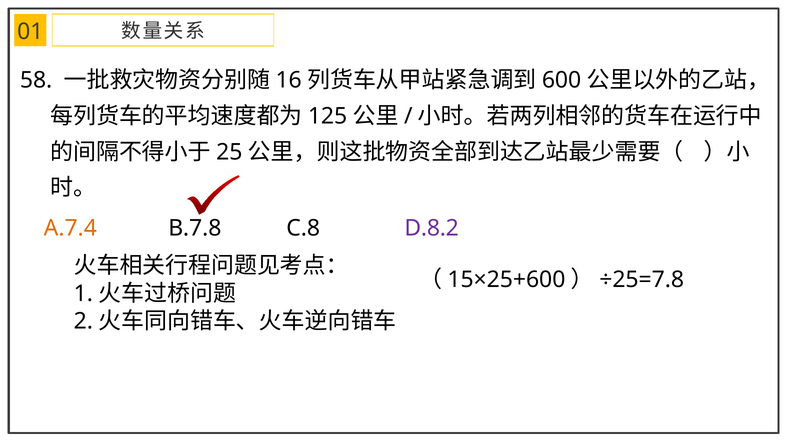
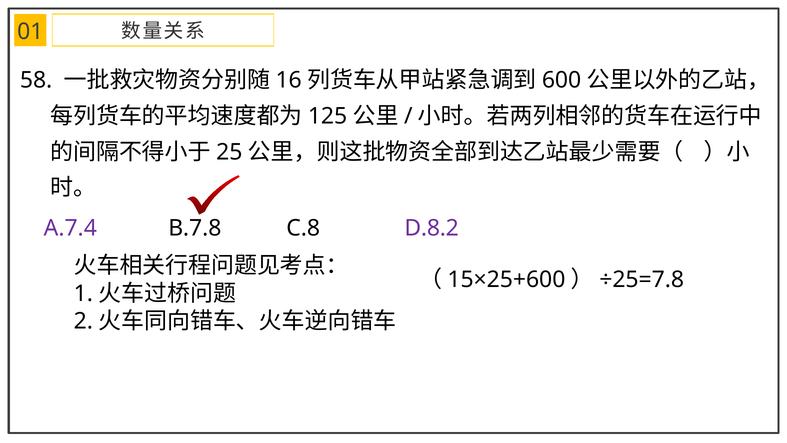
A.7.4 colour: orange -> purple (70, 228)
